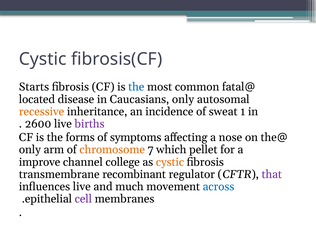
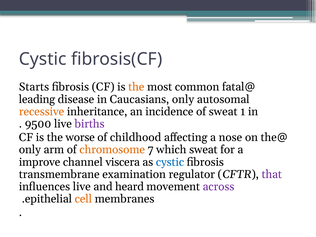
the colour: blue -> orange (136, 87)
located: located -> leading (37, 99)
2600: 2600 -> 9500 (38, 124)
forms: forms -> worse (80, 137)
symptoms: symptoms -> childhood (136, 137)
which pellet: pellet -> sweat (203, 150)
college: college -> viscera (123, 162)
cystic colour: orange -> blue (170, 162)
recombinant: recombinant -> examination (134, 174)
much: much -> heard (129, 187)
across colour: blue -> purple (218, 187)
cell colour: purple -> orange (83, 199)
